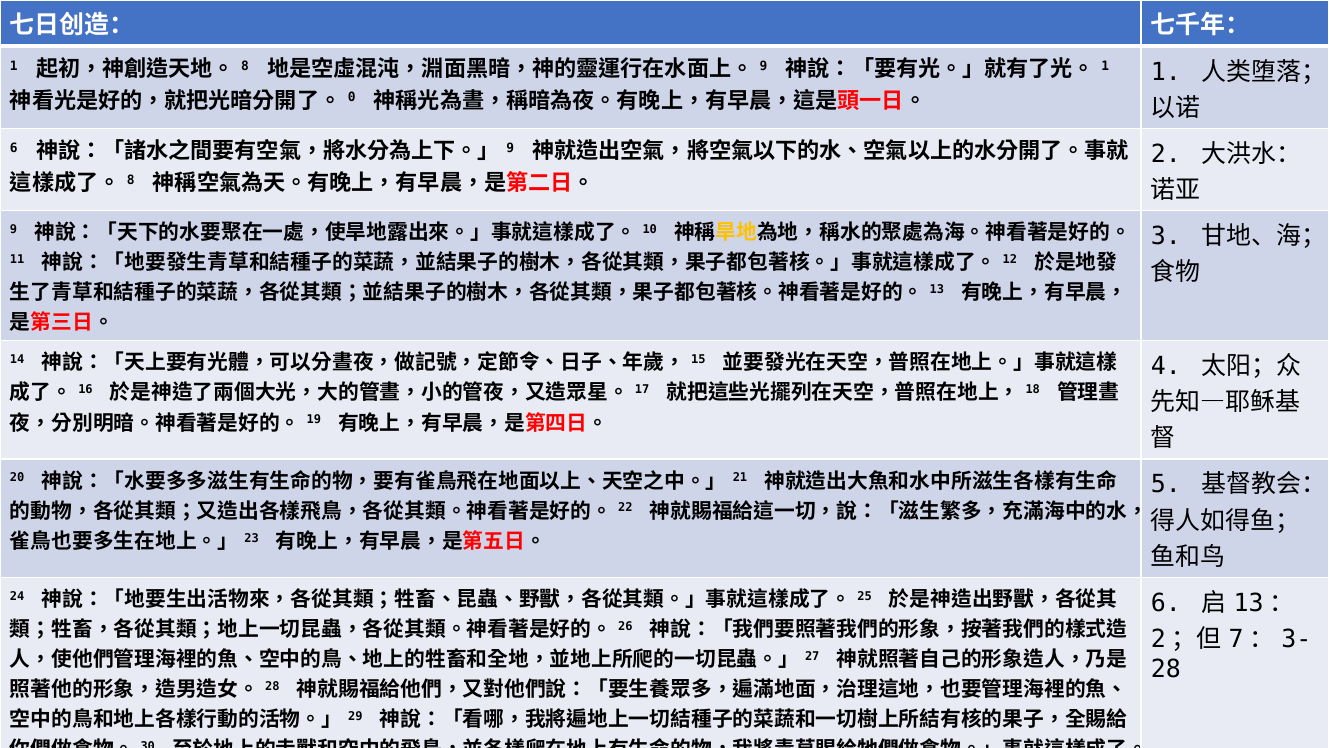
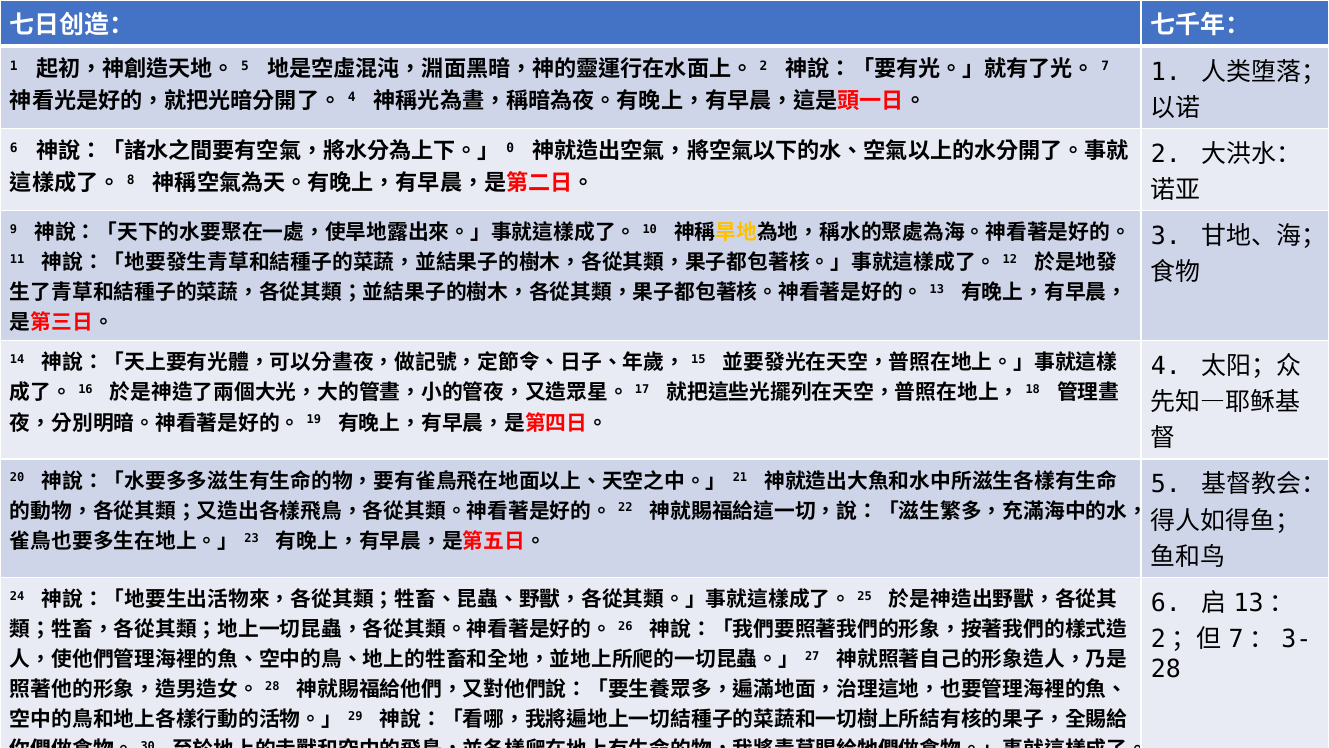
8: 8 -> 5 (245, 66)
9: 9 -> 2 (764, 66)
1: 1 -> 7 (1105, 66)
0: 0 -> 4 (352, 98)
9: 9 -> 0 (510, 148)
